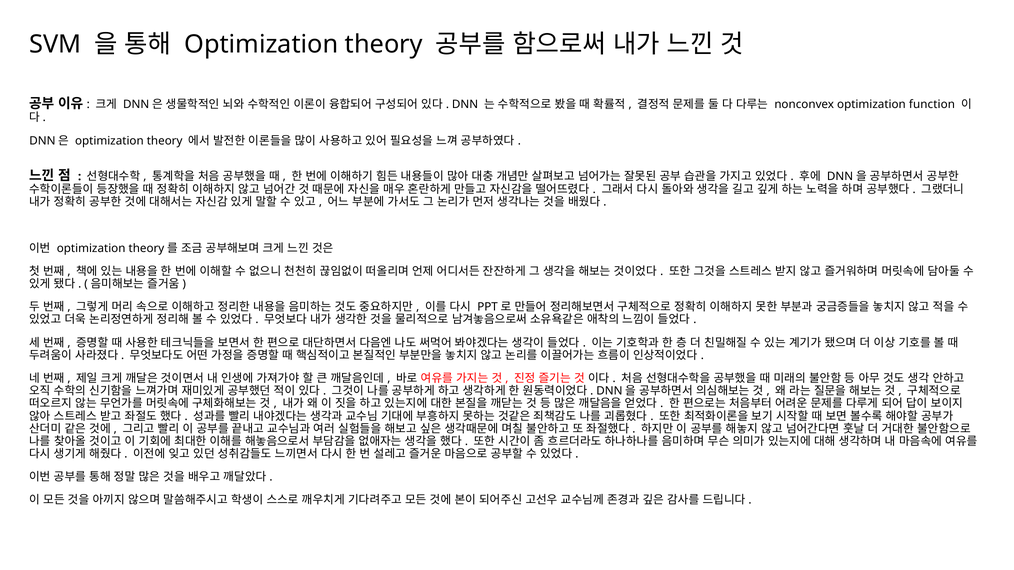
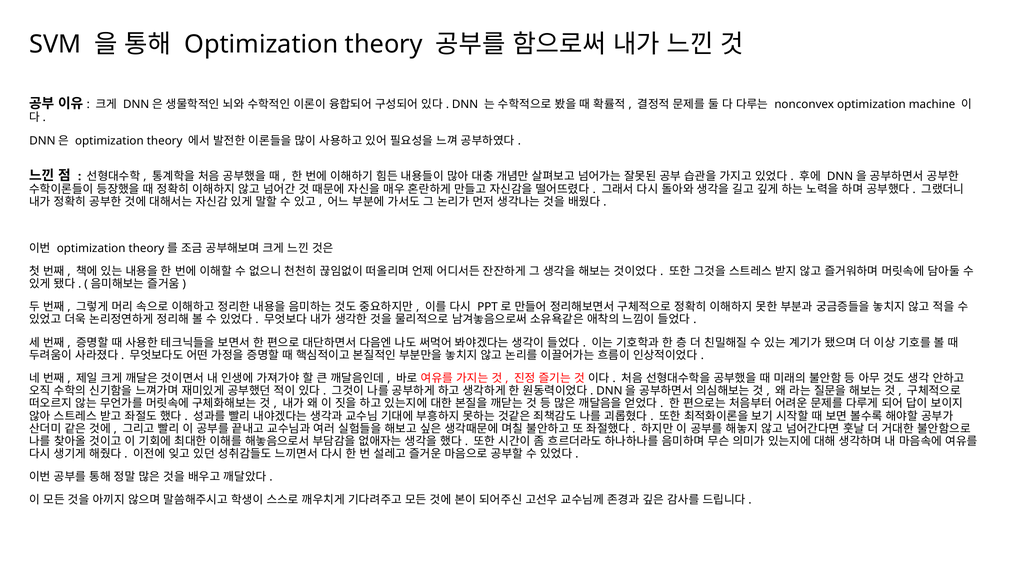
function: function -> machine (932, 105)
